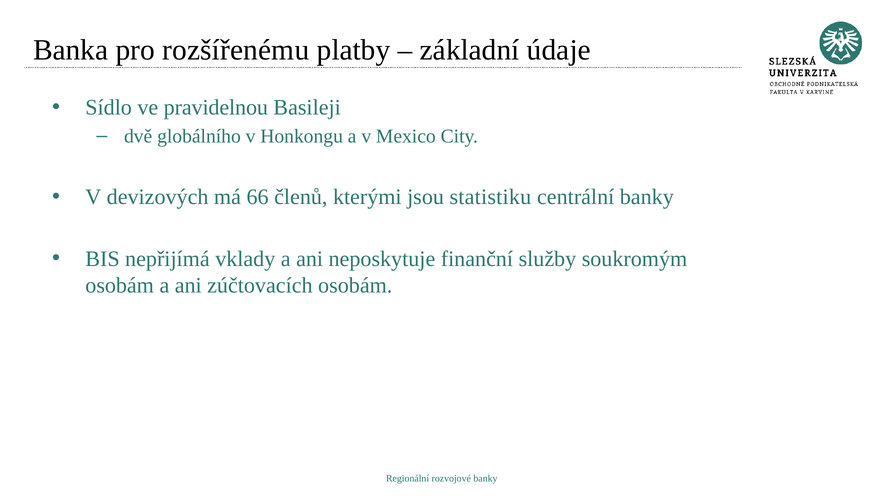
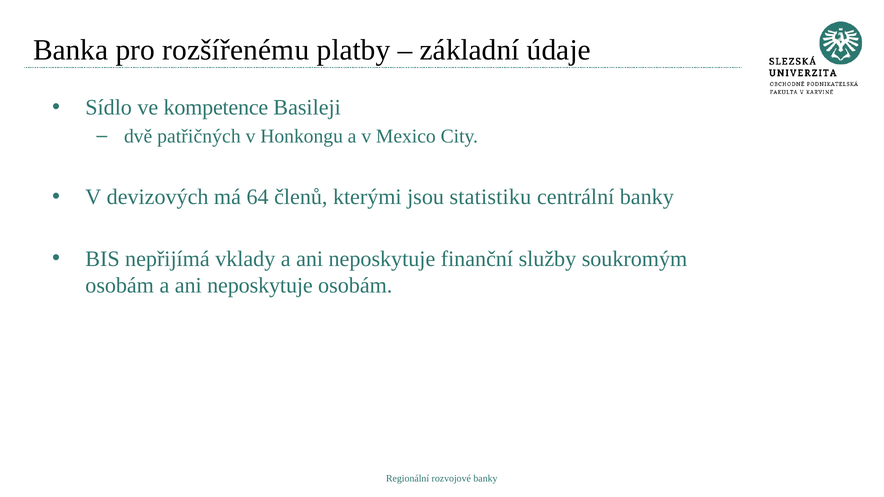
pravidelnou: pravidelnou -> kompetence (216, 108)
globálního: globálního -> patřičných (199, 136)
66: 66 -> 64 (258, 197)
osobám a ani zúčtovacích: zúčtovacích -> neposkytuje (260, 285)
